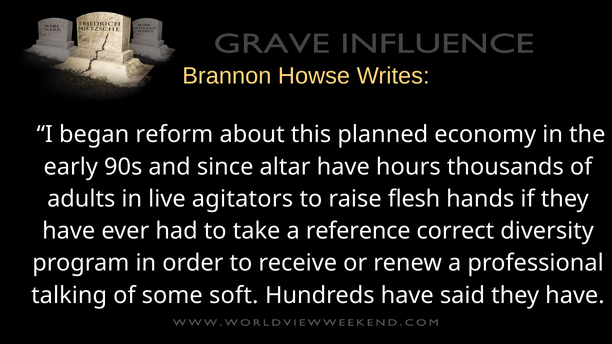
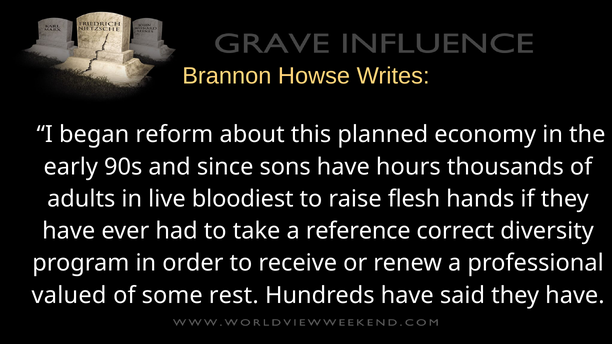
altar: altar -> sons (285, 167)
agitators: agitators -> bloodiest (243, 199)
talking: talking -> valued (69, 296)
soft: soft -> rest (234, 296)
